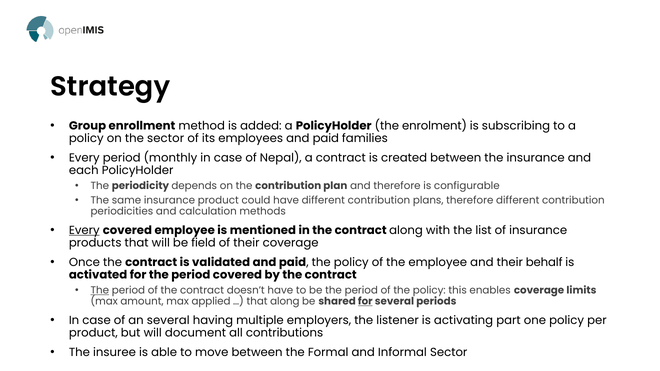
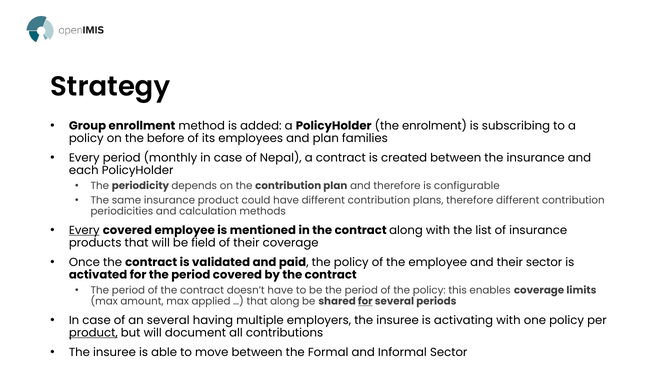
the sector: sector -> before (166, 139)
employees and paid: paid -> plan (326, 139)
their behalf: behalf -> sector (544, 263)
The underline: present -> none (100, 291)
employers the listener: listener -> insuree (398, 320)
activating part: part -> with (508, 320)
product underline: none -> present (93, 333)
